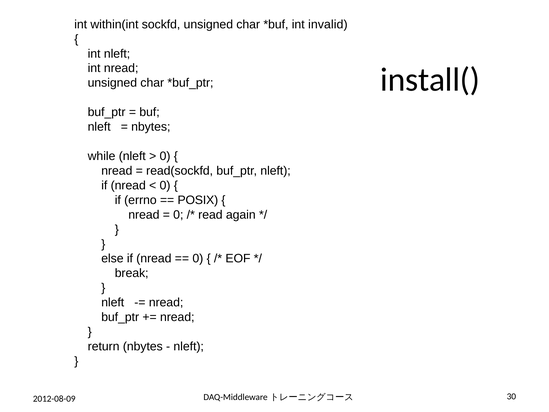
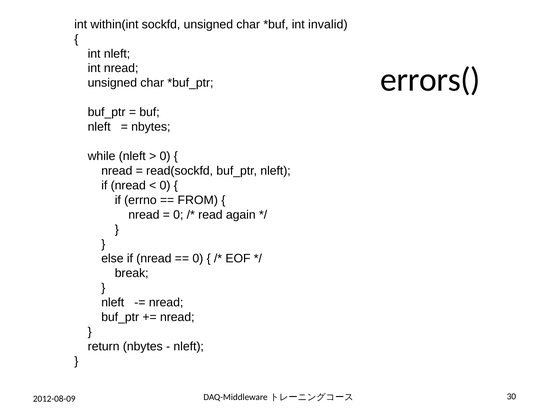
install(: install( -> errors( (430, 80)
POSIX: POSIX -> FROM (198, 200)
